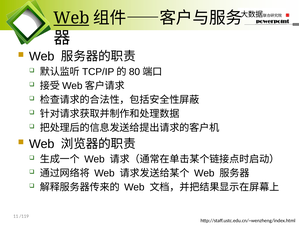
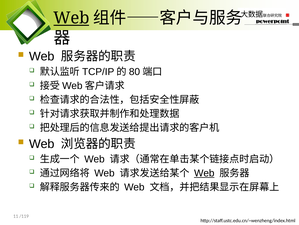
Web underline: none -> present (204, 173)
